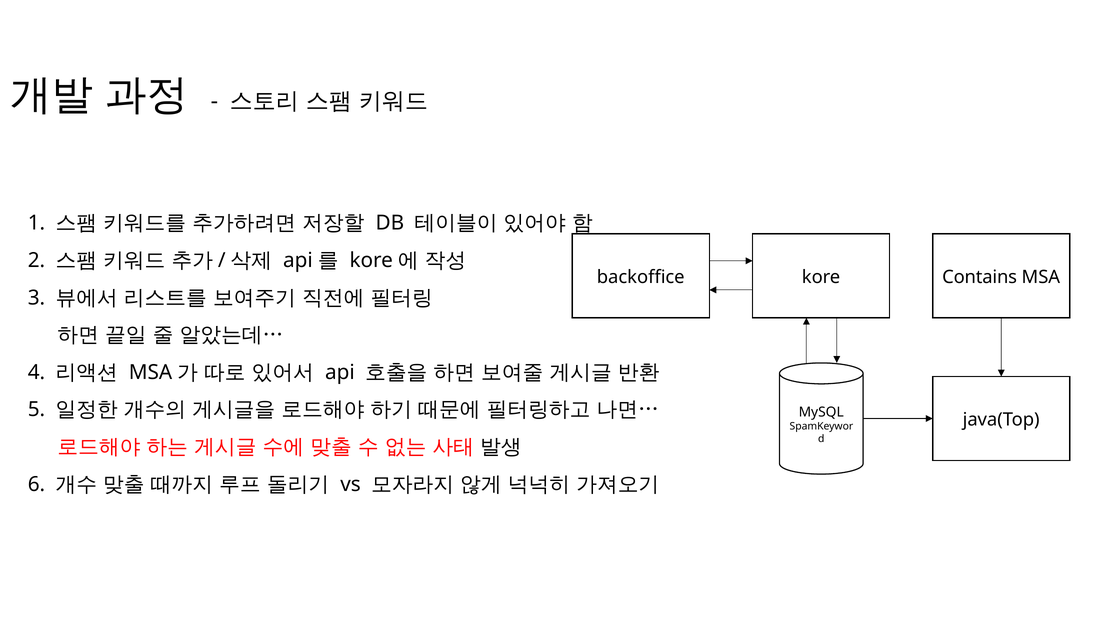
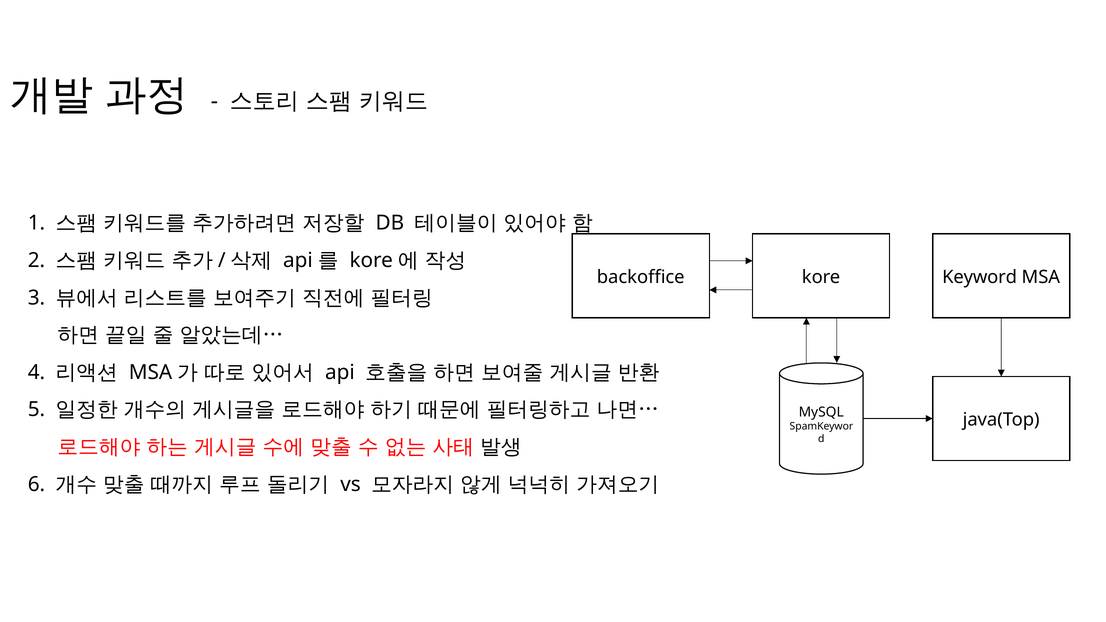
Contains: Contains -> Keyword (980, 277)
